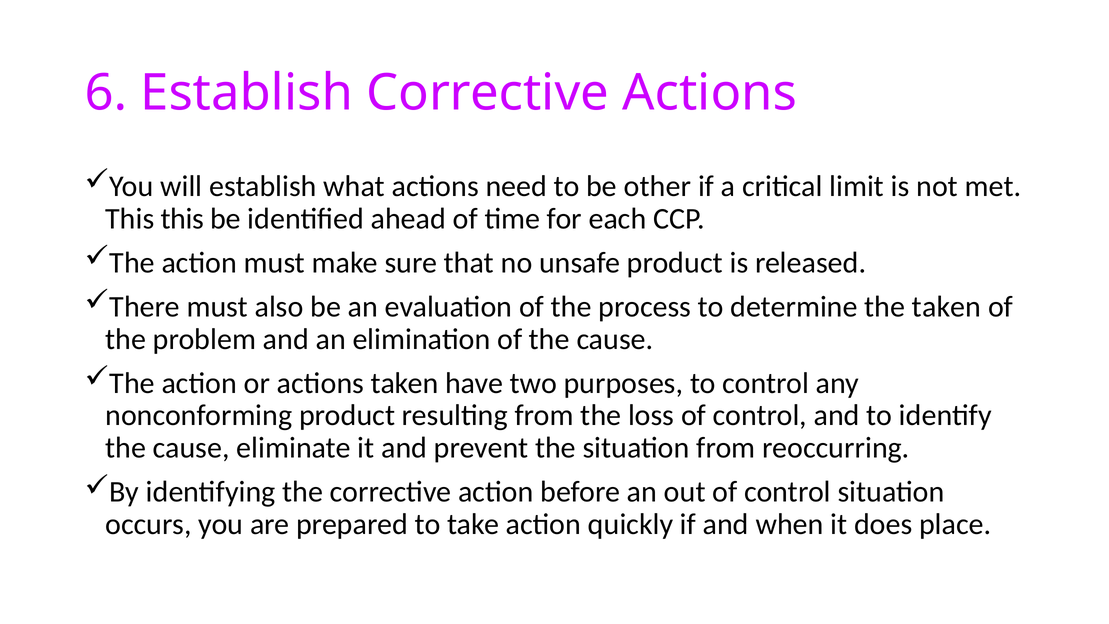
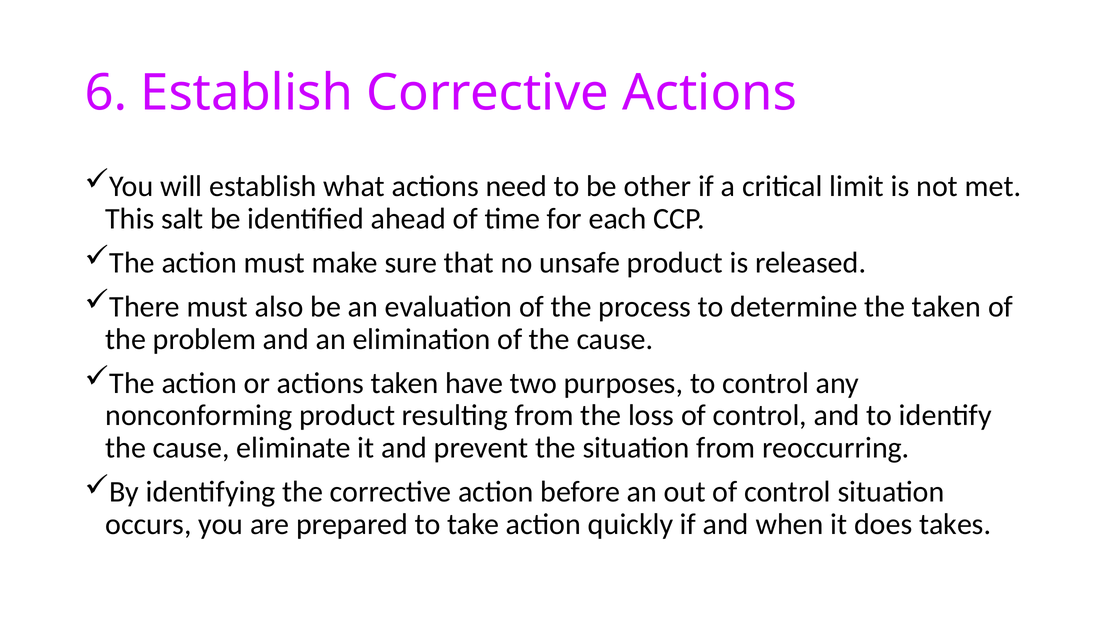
This this: this -> salt (182, 219)
place: place -> takes (955, 524)
